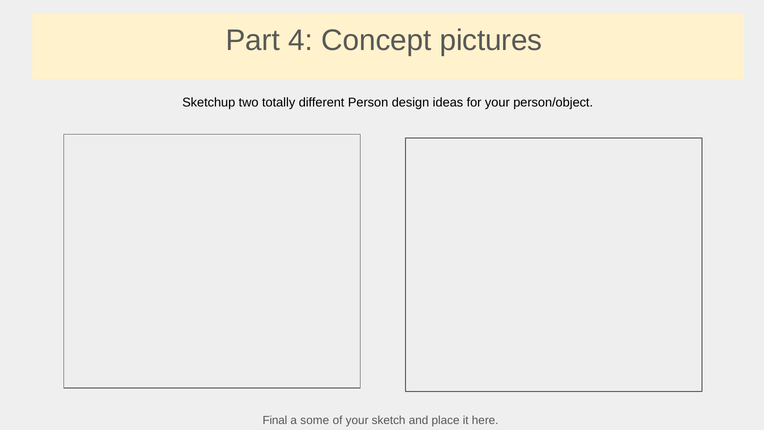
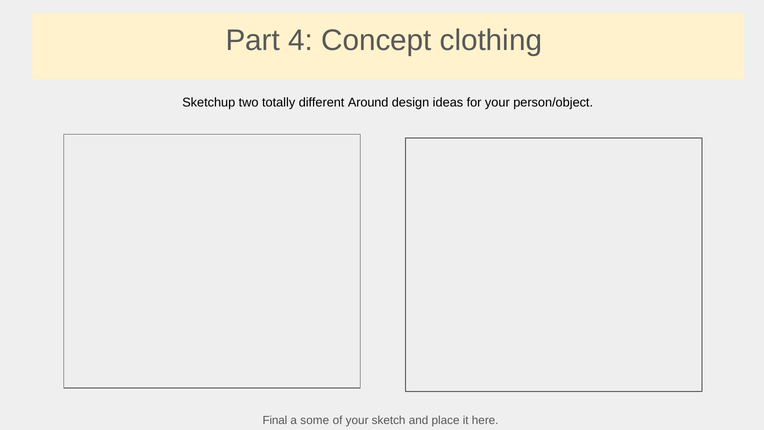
pictures: pictures -> clothing (491, 41)
Person: Person -> Around (368, 102)
